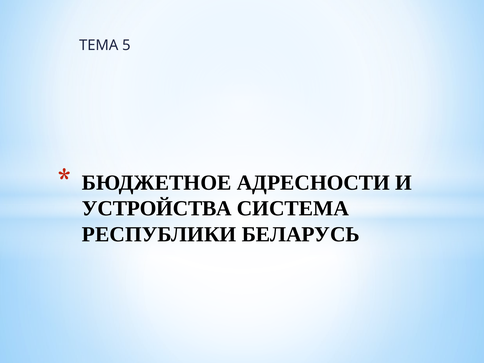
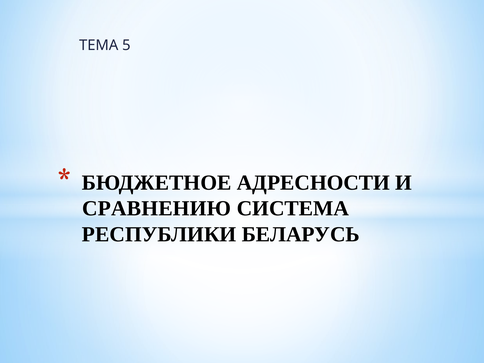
УСТРОЙСТВА: УСТРОЙСТВА -> СРАВНЕНИЮ (157, 208)
